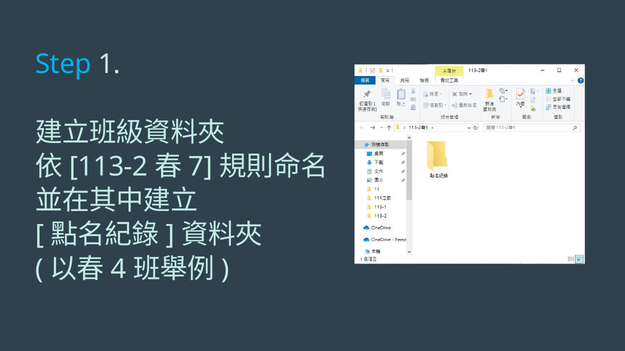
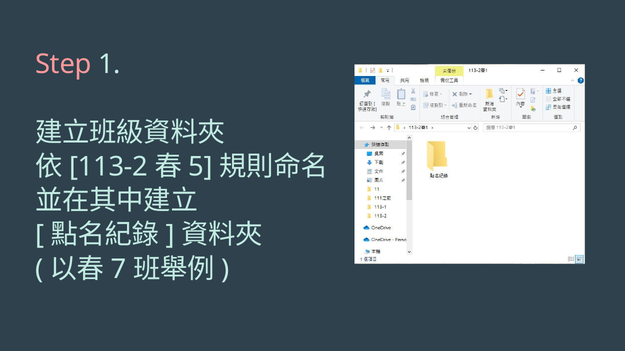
Step colour: light blue -> pink (63, 64)
7: 7 -> 5 (201, 167)
4: 4 -> 7 (119, 269)
